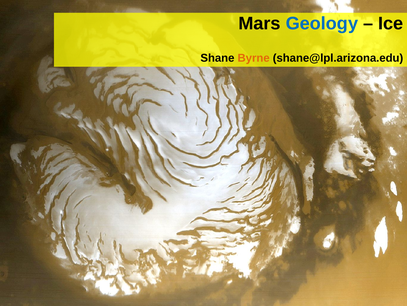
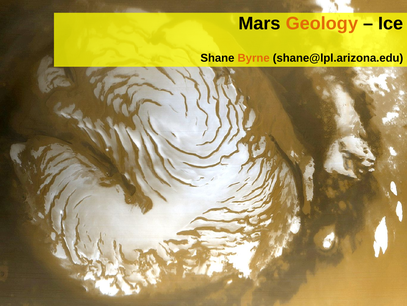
Geology colour: blue -> orange (322, 24)
